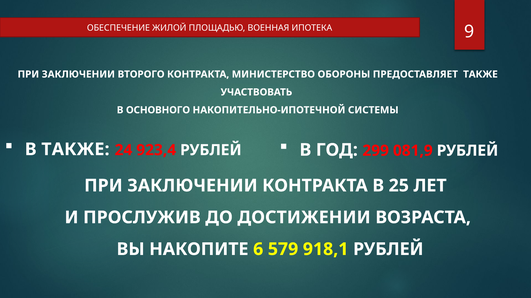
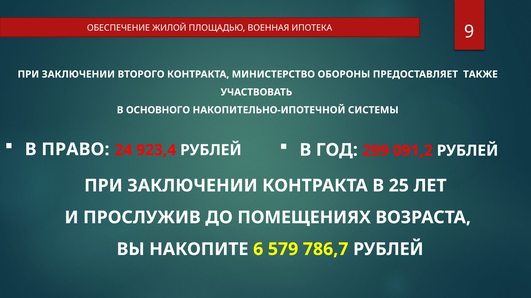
В ТАКЖЕ: ТАКЖЕ -> ПРАВО (75, 150)
081,9: 081,9 -> 091,2 (413, 151)
ДОСТИЖЕНИИ: ДОСТИЖЕНИИ -> ПОМЕЩЕНИЯХ (304, 218)
918,1: 918,1 -> 786,7 (326, 250)
